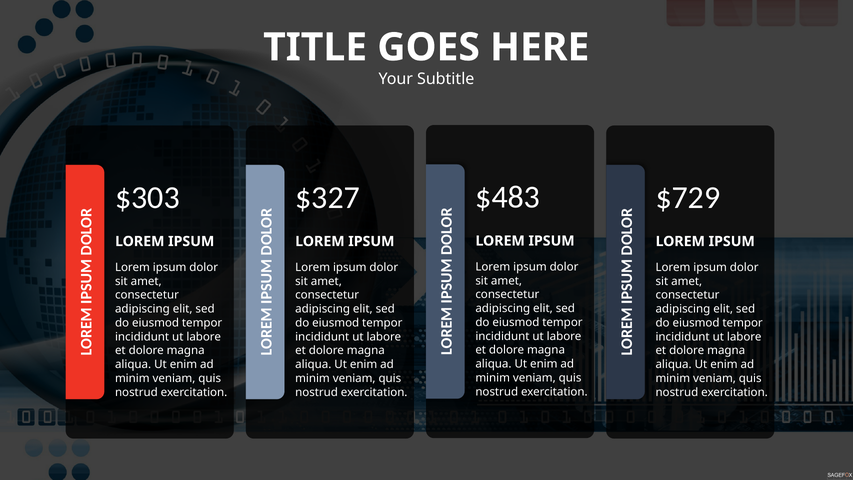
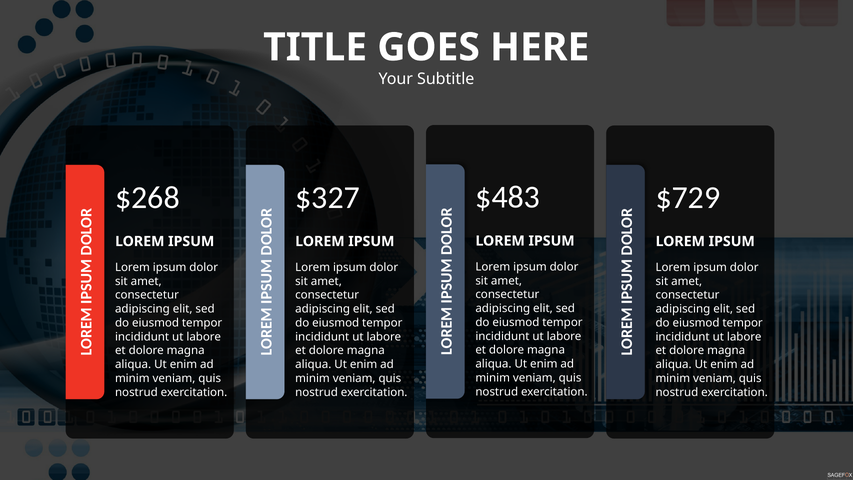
$303: $303 -> $268 (147, 198)
